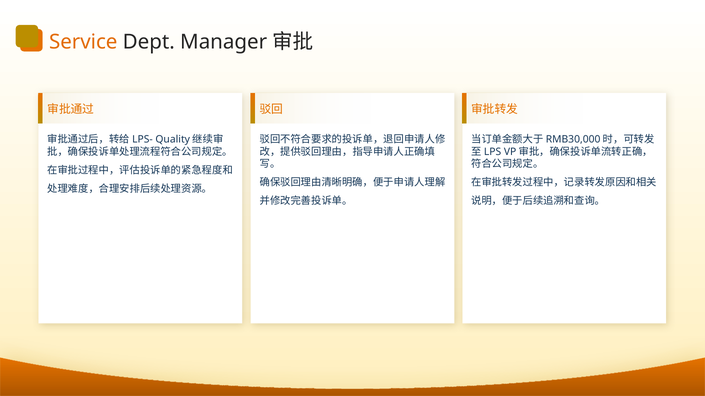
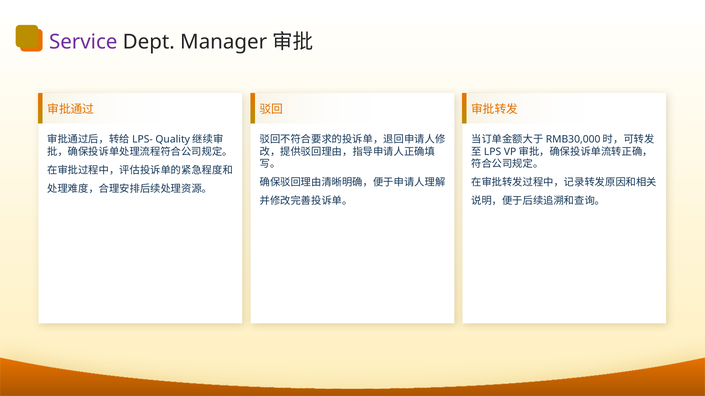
Service colour: orange -> purple (83, 42)
